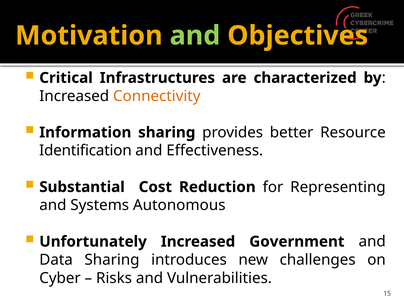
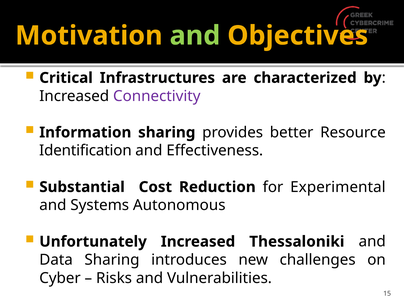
Connectivity colour: orange -> purple (157, 96)
Representing: Representing -> Experimental (338, 187)
Government: Government -> Thessaloniki (297, 242)
